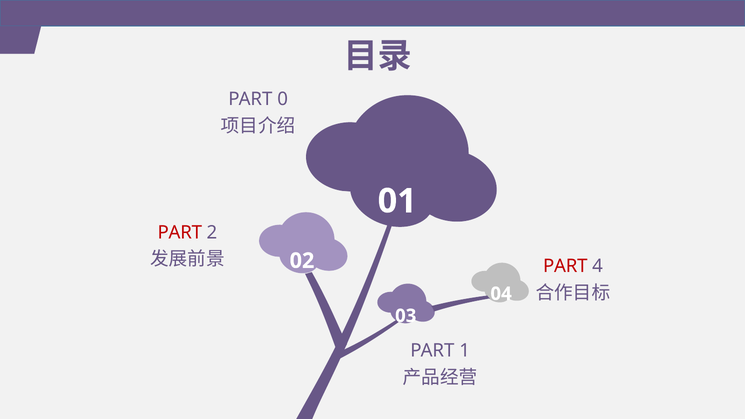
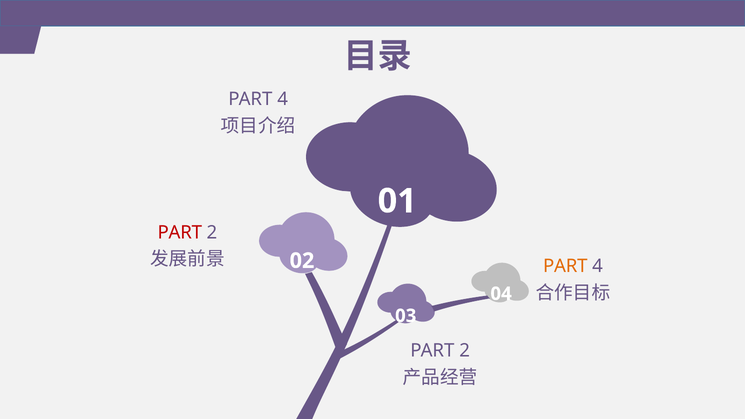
0: 0 -> 4 (283, 99)
PART colour: red -> orange (565, 266)
1: 1 -> 2 (465, 351)
